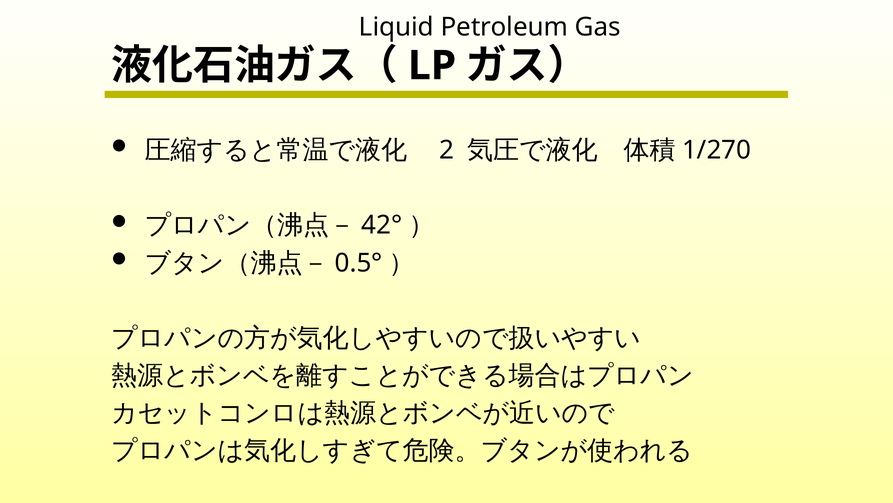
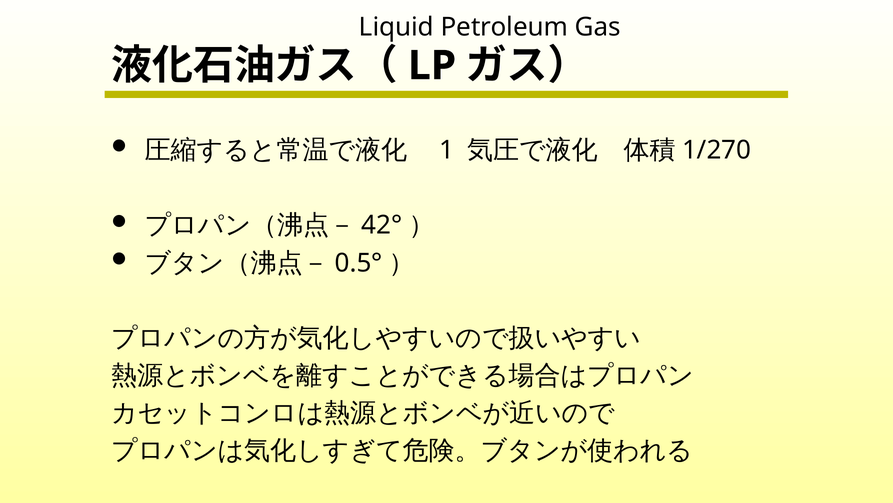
2: 2 -> 1 (447, 150)
